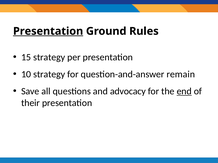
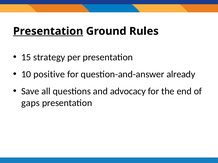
10 strategy: strategy -> positive (49, 74)
remain: remain -> already (181, 74)
end underline: present -> none (184, 92)
their: their -> gaps (30, 103)
